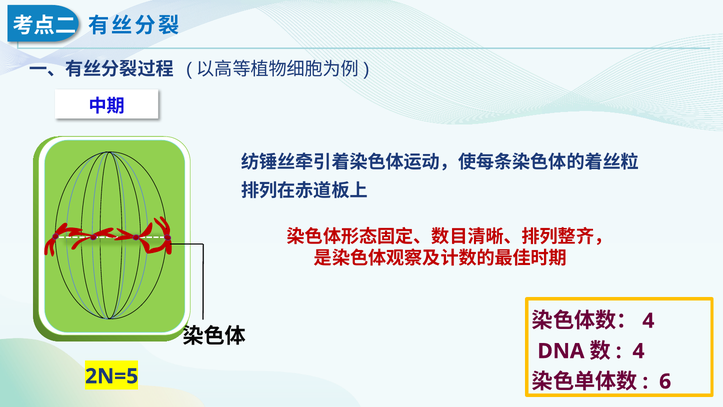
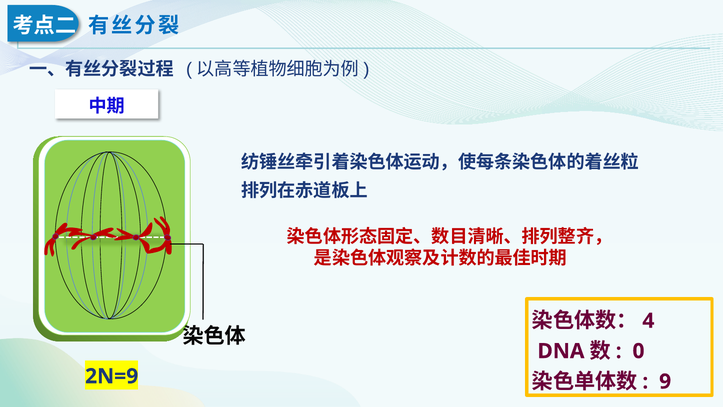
4: 4 -> 0 (638, 351)
2N=5: 2N=5 -> 2N=9 (112, 376)
6: 6 -> 9 (665, 381)
